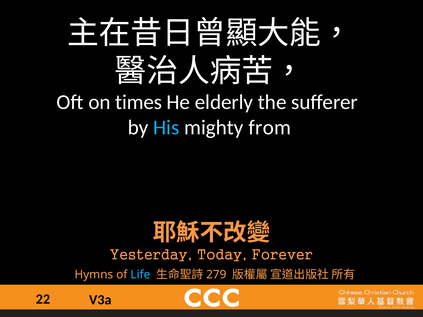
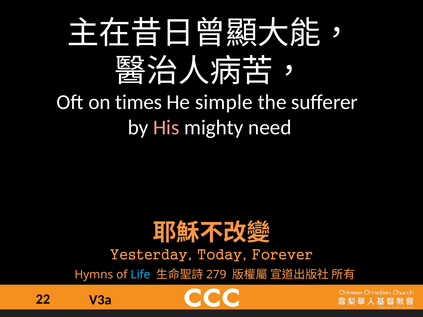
elderly: elderly -> simple (224, 102)
His colour: light blue -> pink (166, 128)
from: from -> need (270, 128)
